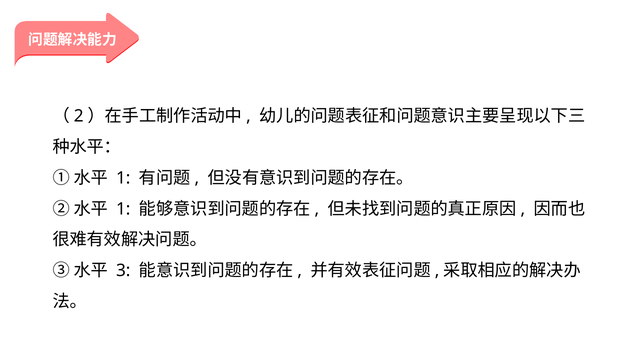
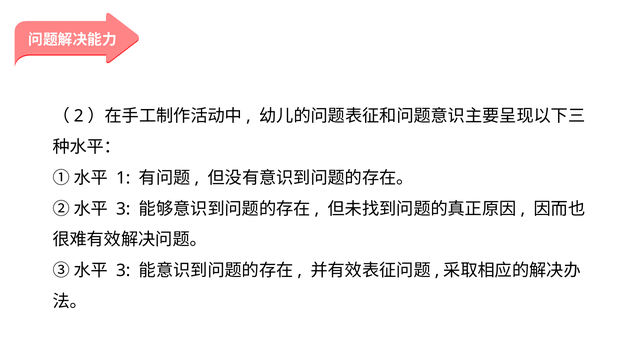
1: 1 -> 3 (123, 209)
